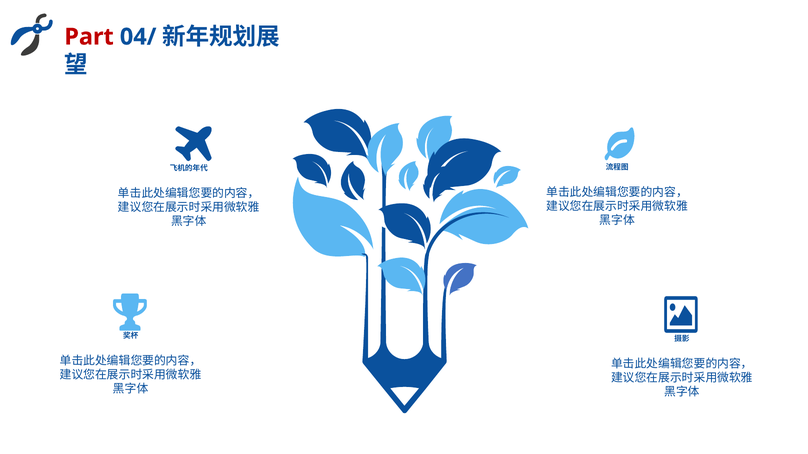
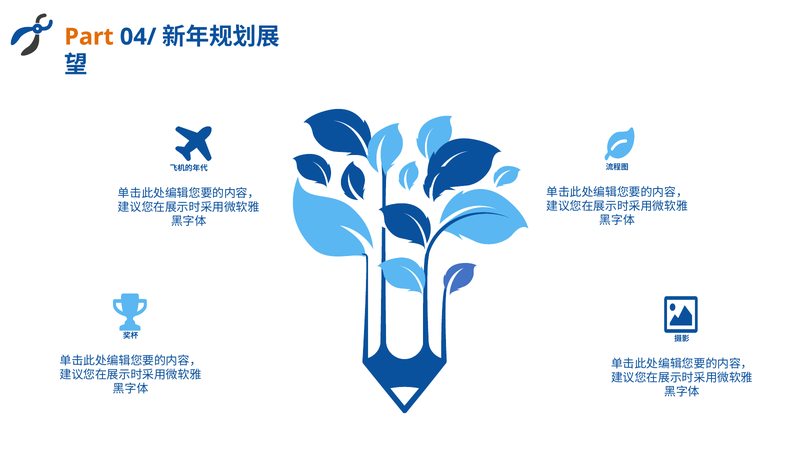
Part colour: red -> orange (89, 37)
